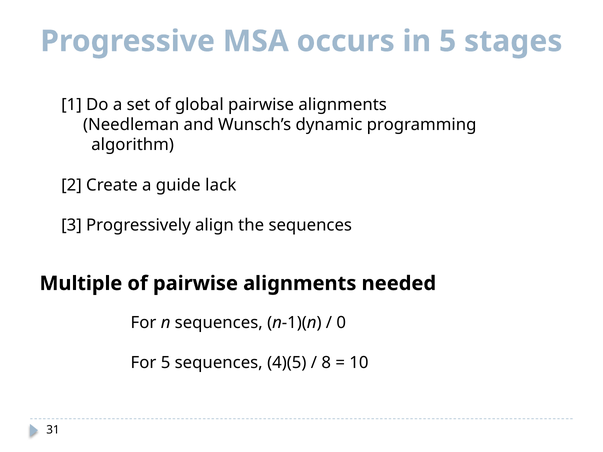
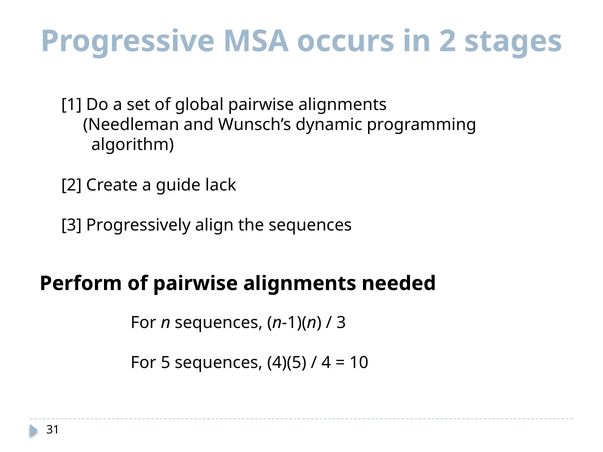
in 5: 5 -> 2 (448, 41)
Multiple: Multiple -> Perform (81, 284)
0: 0 -> 3 (341, 323)
8: 8 -> 4 (326, 363)
